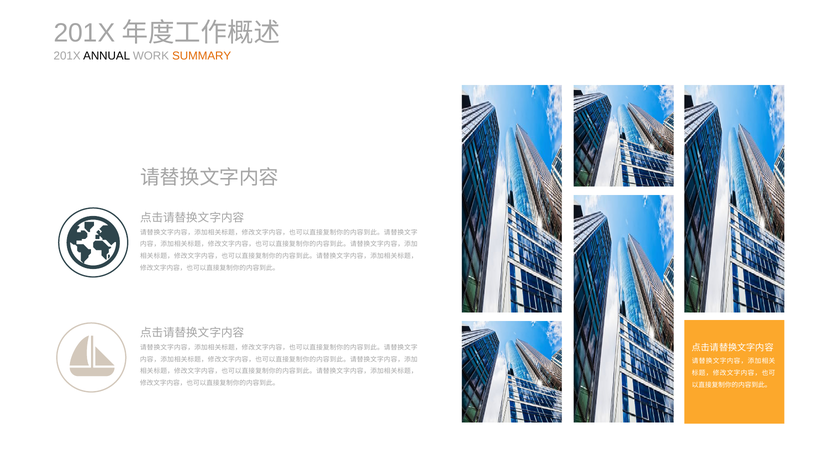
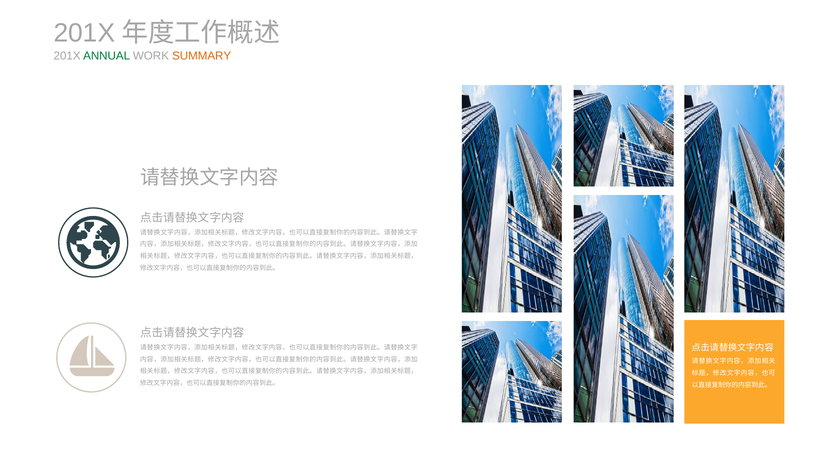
ANNUAL colour: black -> green (107, 56)
